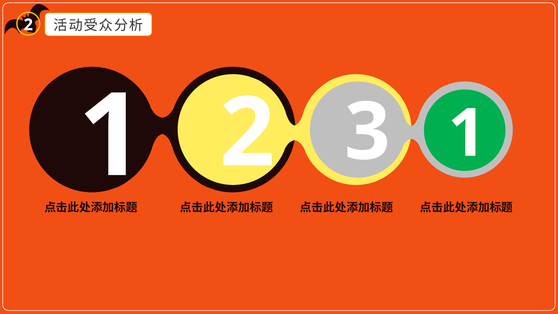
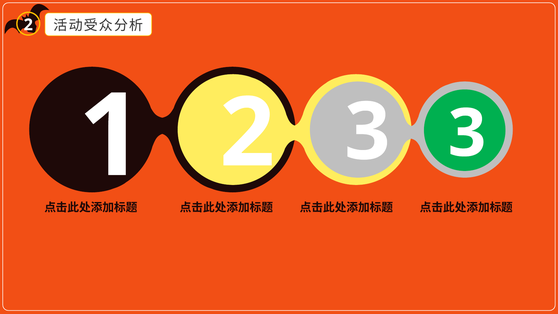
3 1: 1 -> 3 (467, 134)
